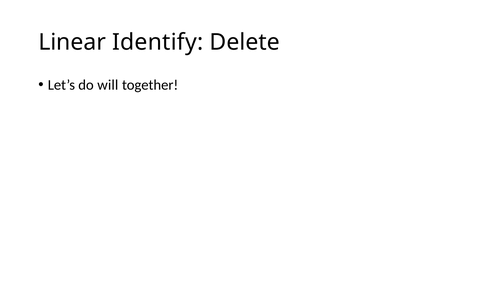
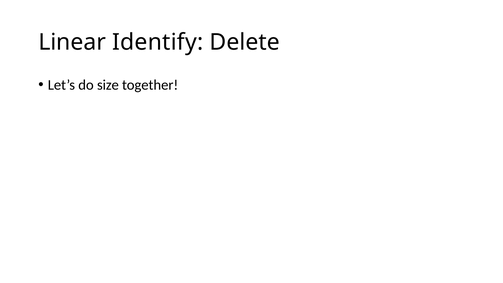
will: will -> size (108, 85)
